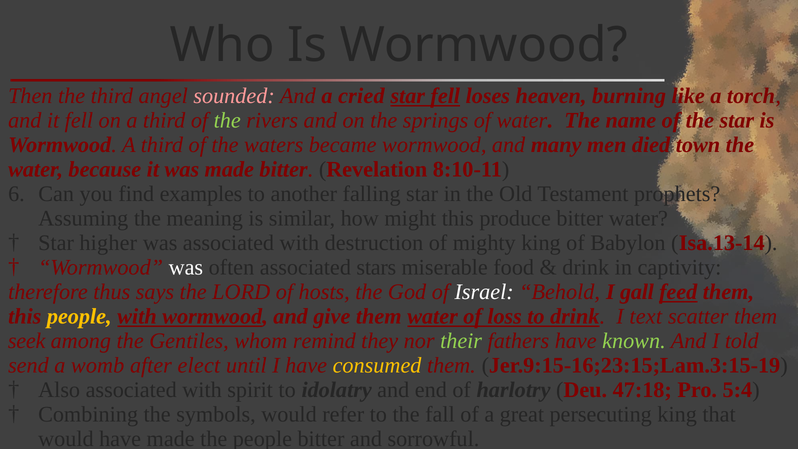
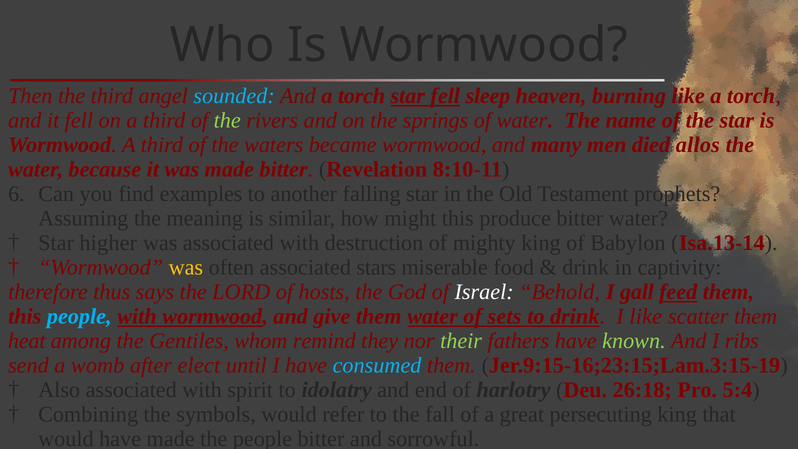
sounded colour: pink -> light blue (234, 96)
And a cried: cried -> torch (362, 96)
loses: loses -> sleep (488, 96)
town: town -> allos (698, 145)
was colour: white -> yellow (186, 267)
people colour: yellow -> light blue (79, 316)
loss: loss -> sets (504, 316)
I text: text -> like (646, 316)
seek: seek -> heat (27, 341)
told: told -> ribs (742, 341)
consumed colour: yellow -> light blue (377, 365)
47:18: 47:18 -> 26:18 (642, 390)
